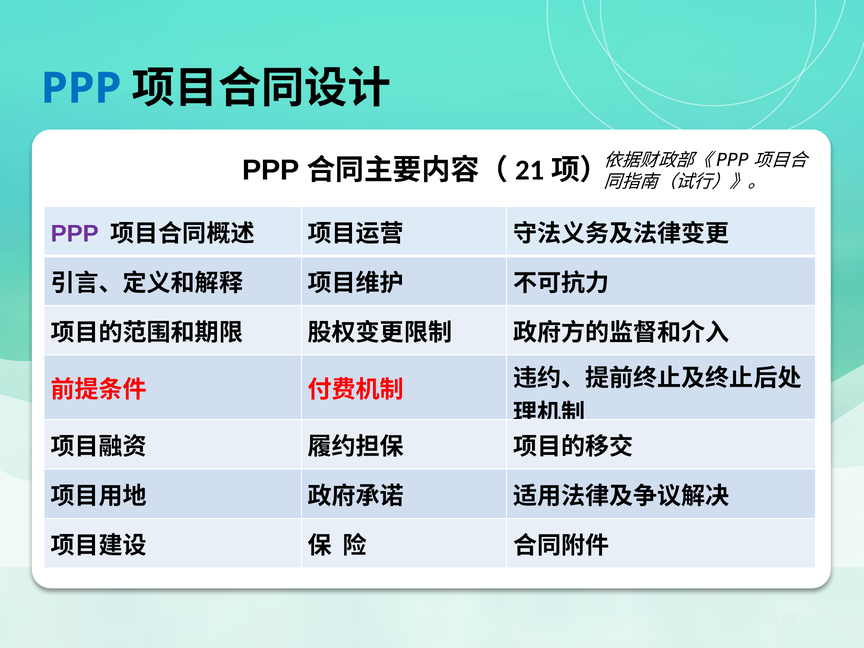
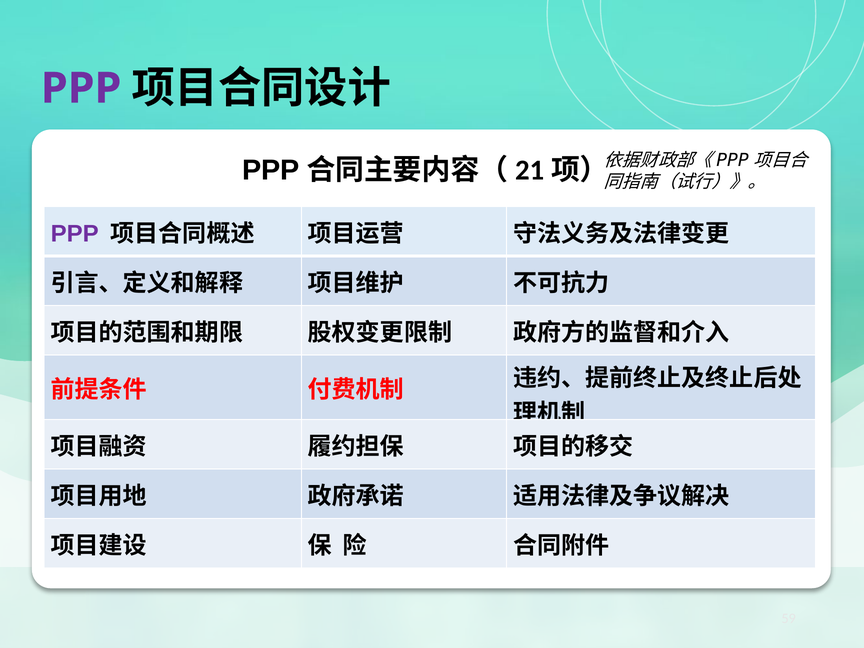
PPP colour: blue -> purple (81, 88)
